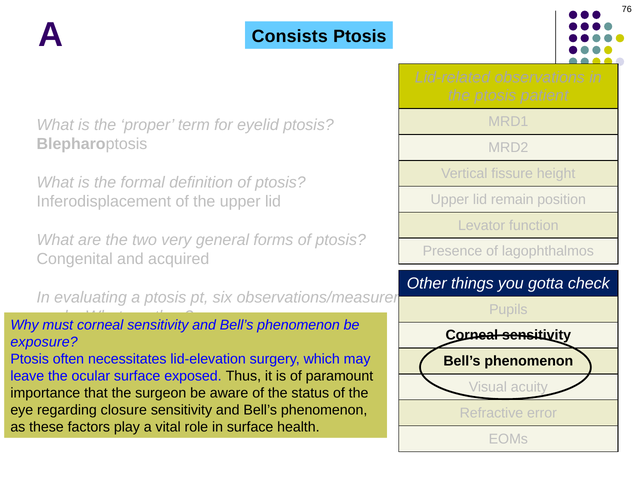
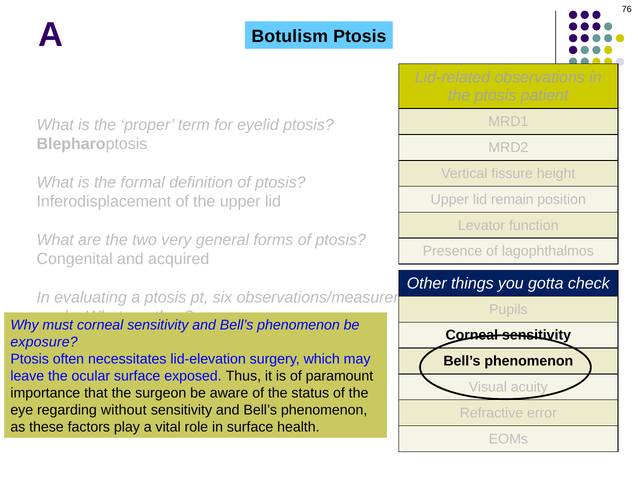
Consists: Consists -> Botulism (290, 36)
closure: closure -> without (124, 410)
